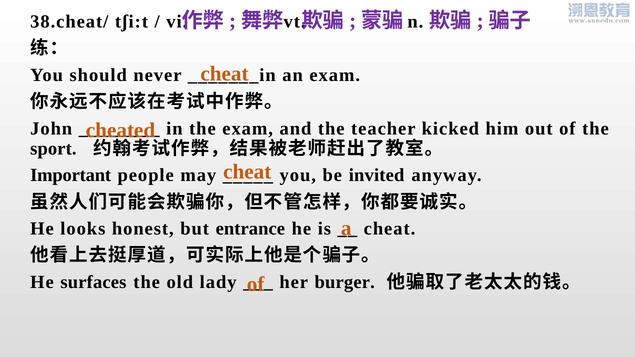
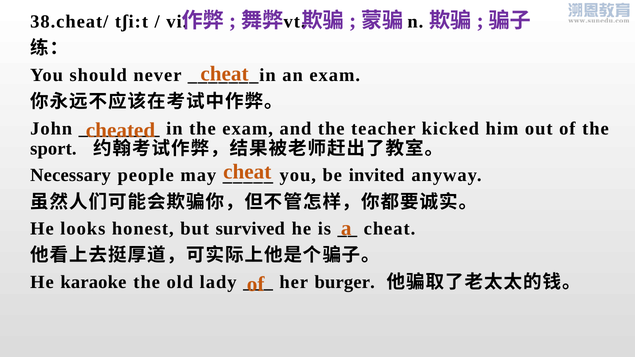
Important: Important -> Necessary (70, 175)
entrance: entrance -> survived (250, 229)
surfaces: surfaces -> karaoke (93, 282)
